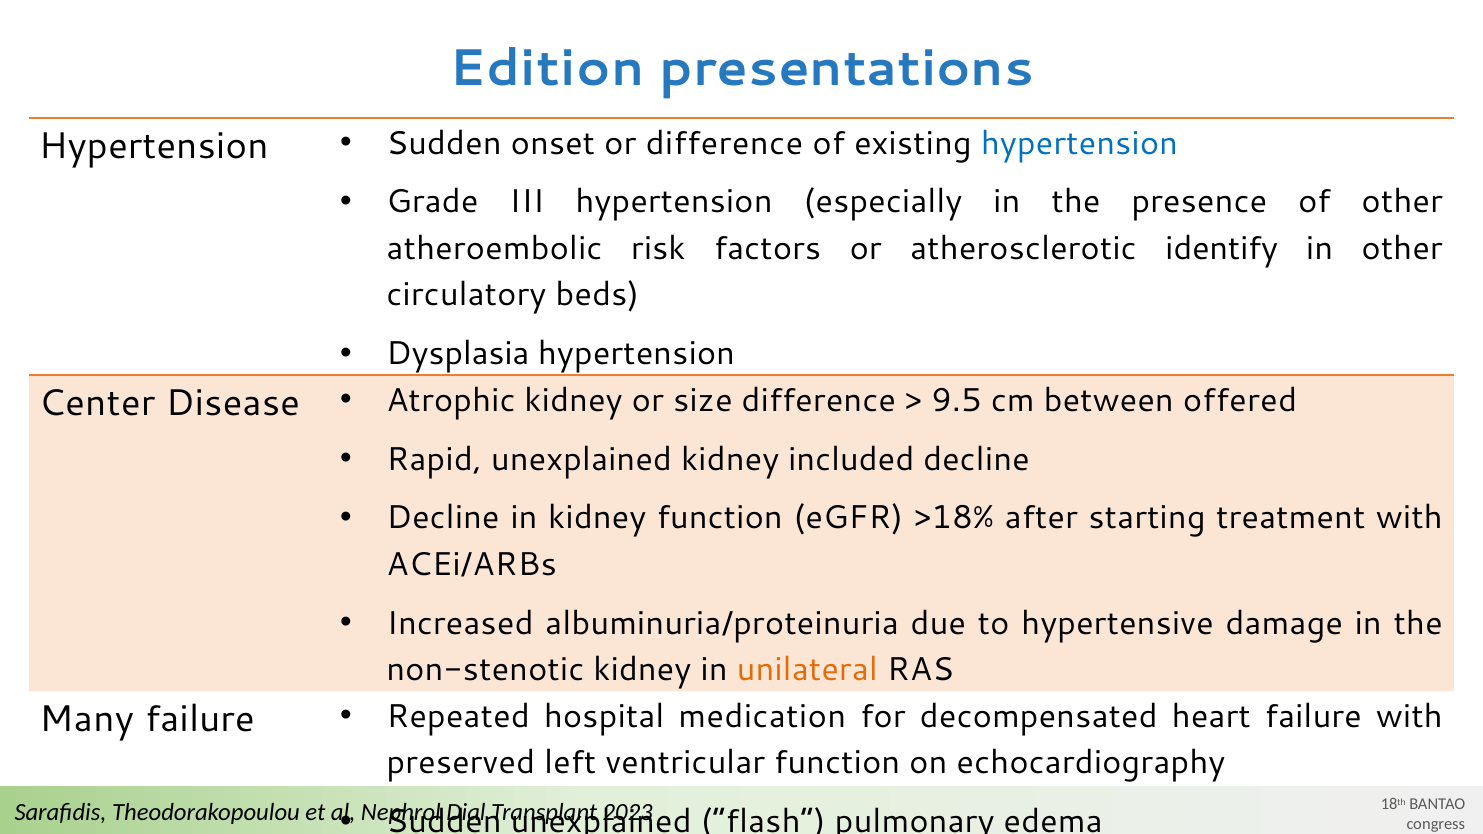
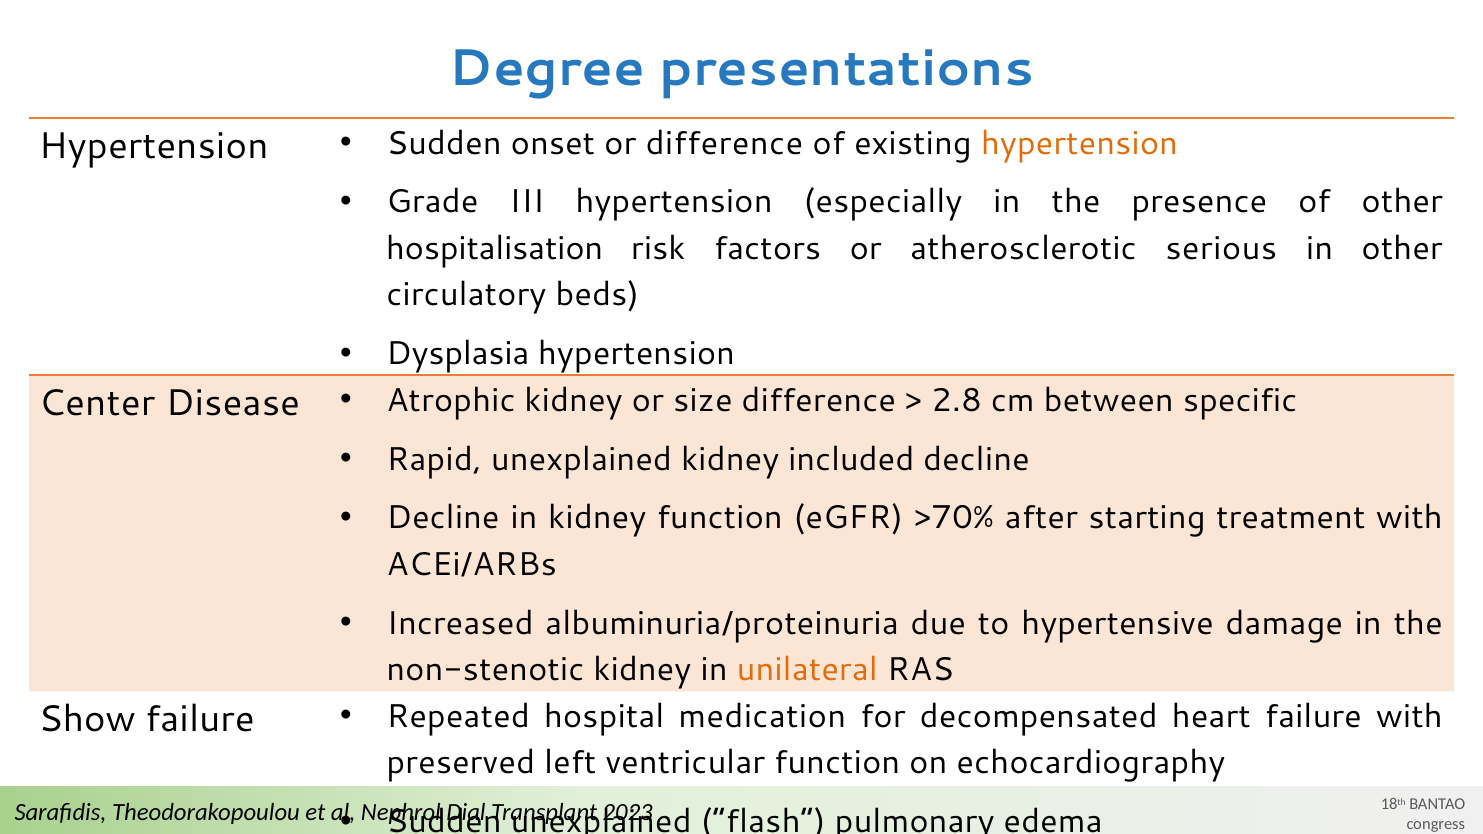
Edition: Edition -> Degree (547, 69)
hypertension colour: blue -> orange (1079, 143)
atheroembolic: atheroembolic -> hospitalisation (495, 249)
identify: identify -> serious (1221, 249)
9.5: 9.5 -> 2.8 (957, 400)
offered: offered -> specific (1240, 400)
>18%: >18% -> >70% (954, 518)
Many: Many -> Show (87, 720)
